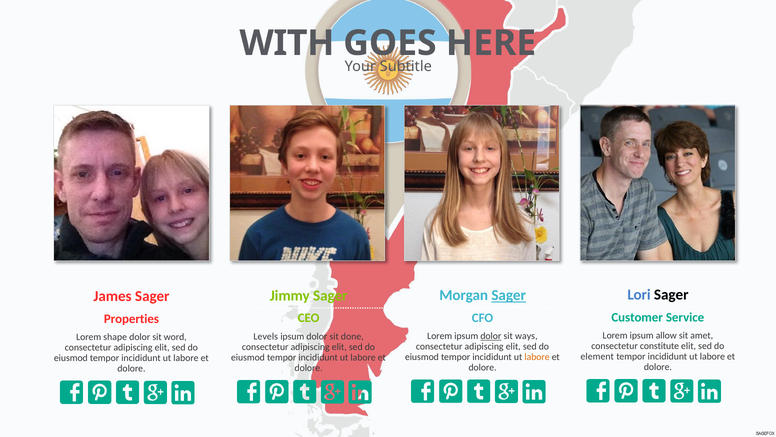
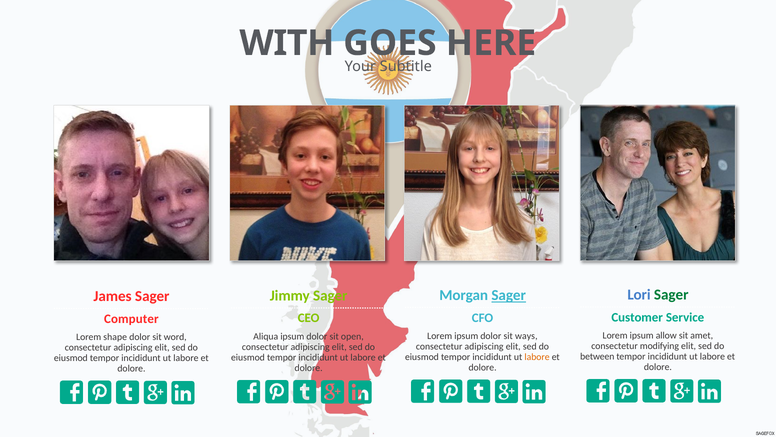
Sager colour: black -> green (671, 295)
Properties: Properties -> Computer (131, 318)
dolor underline: present -> none (491, 336)
Levels: Levels -> Aliqua (266, 336)
done: done -> open (352, 336)
constitute: constitute -> modifying (659, 346)
element: element -> between (597, 356)
